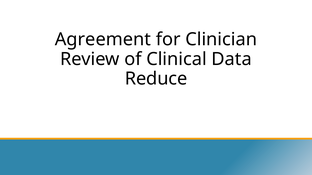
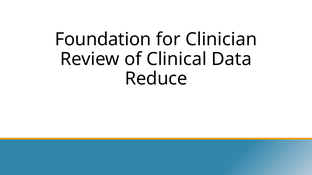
Agreement: Agreement -> Foundation (103, 40)
